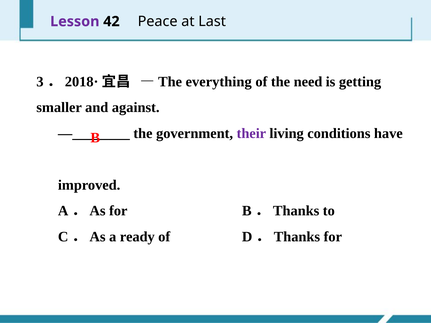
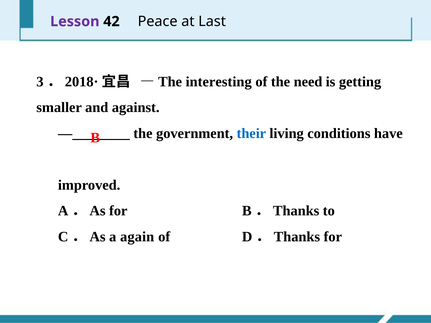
everything: everything -> interesting (219, 82)
their colour: purple -> blue (251, 133)
ready: ready -> again (137, 237)
